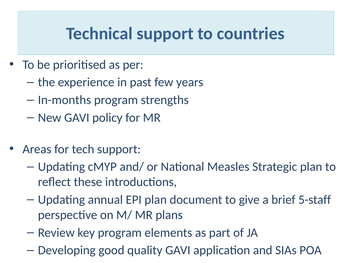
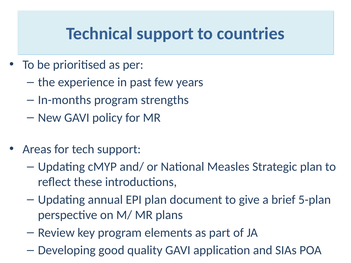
5-staff: 5-staff -> 5-plan (315, 200)
